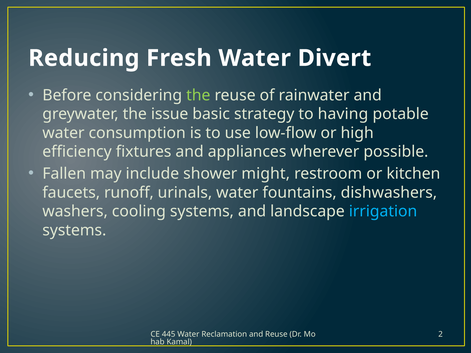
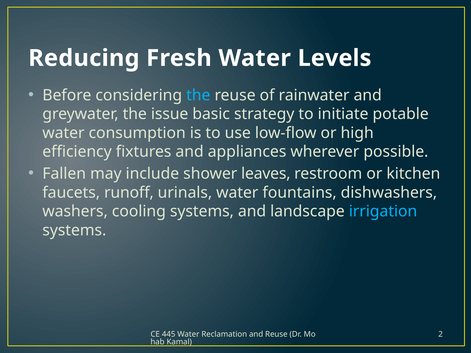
Divert: Divert -> Levels (335, 58)
the colour: light green -> light blue (198, 95)
having: having -> initiate (343, 114)
might: might -> leaves (266, 174)
